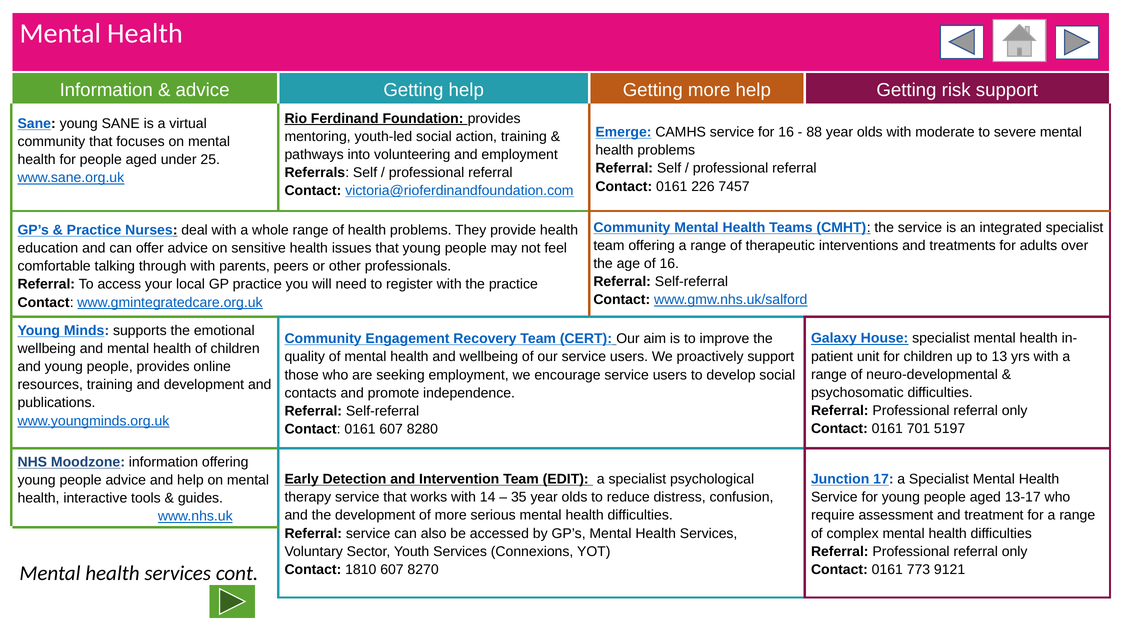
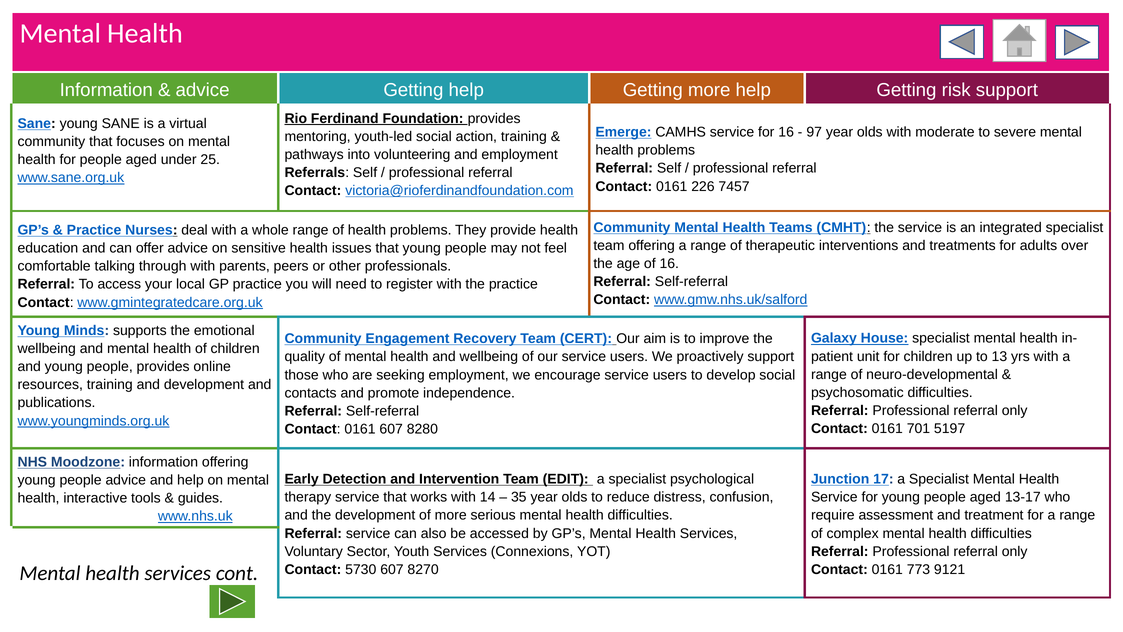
88: 88 -> 97 (814, 132)
1810: 1810 -> 5730 (361, 569)
